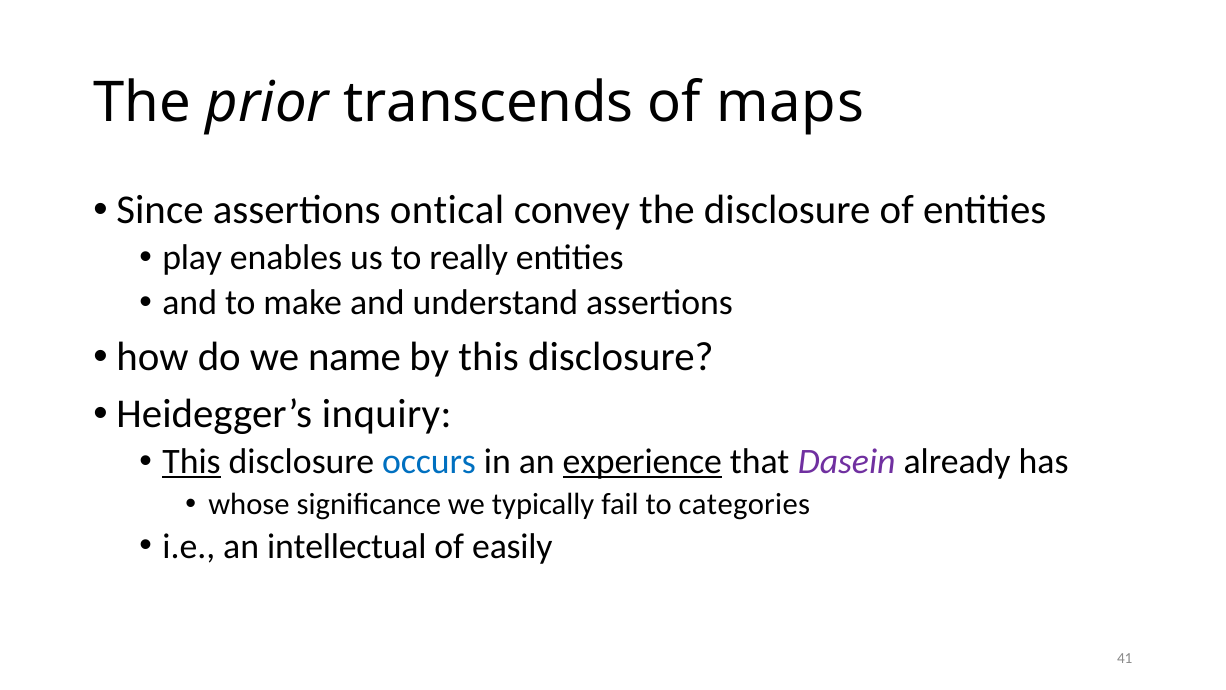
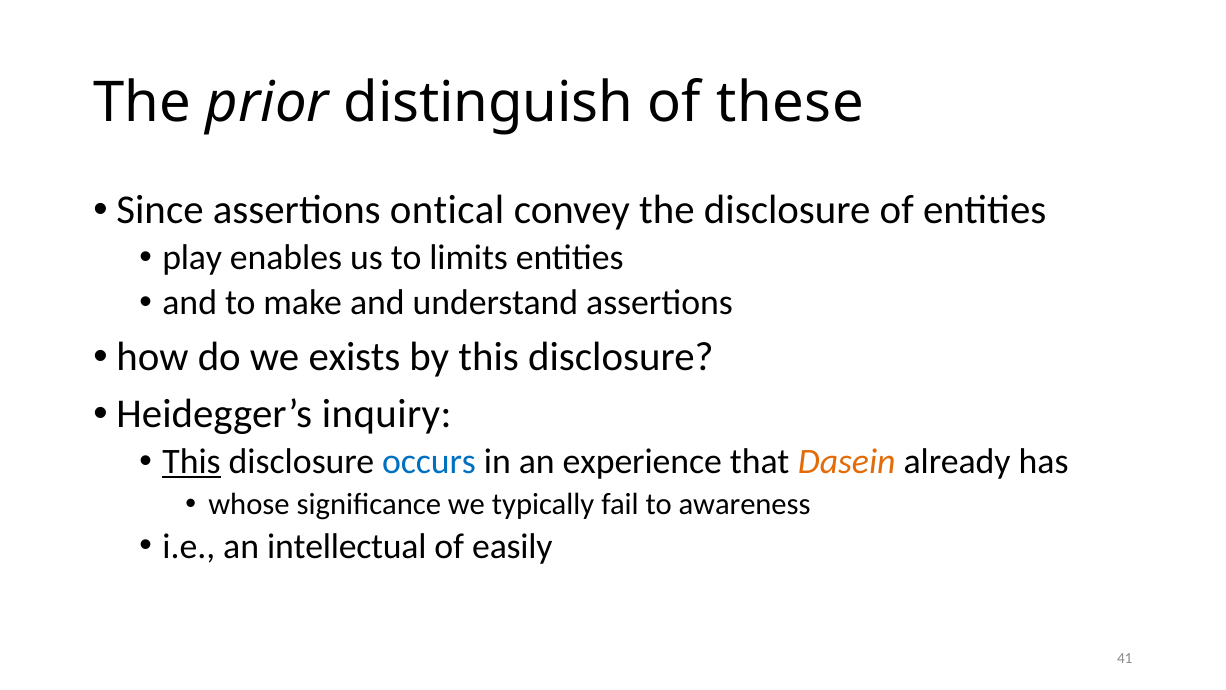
transcends: transcends -> distinguish (489, 103)
maps: maps -> these (790, 103)
really: really -> limits (469, 258)
name: name -> exists (354, 357)
experience underline: present -> none (642, 462)
Dasein colour: purple -> orange (847, 462)
categories: categories -> awareness (745, 504)
